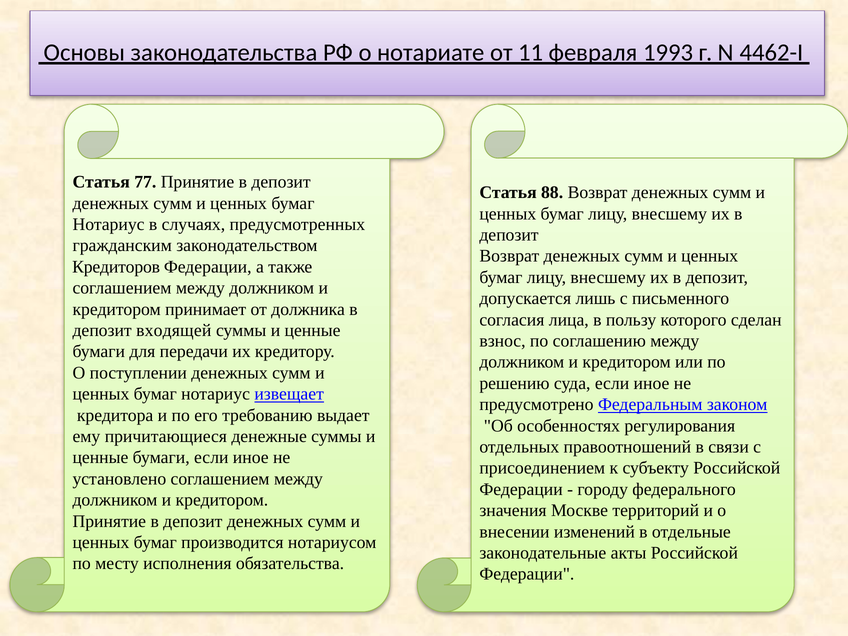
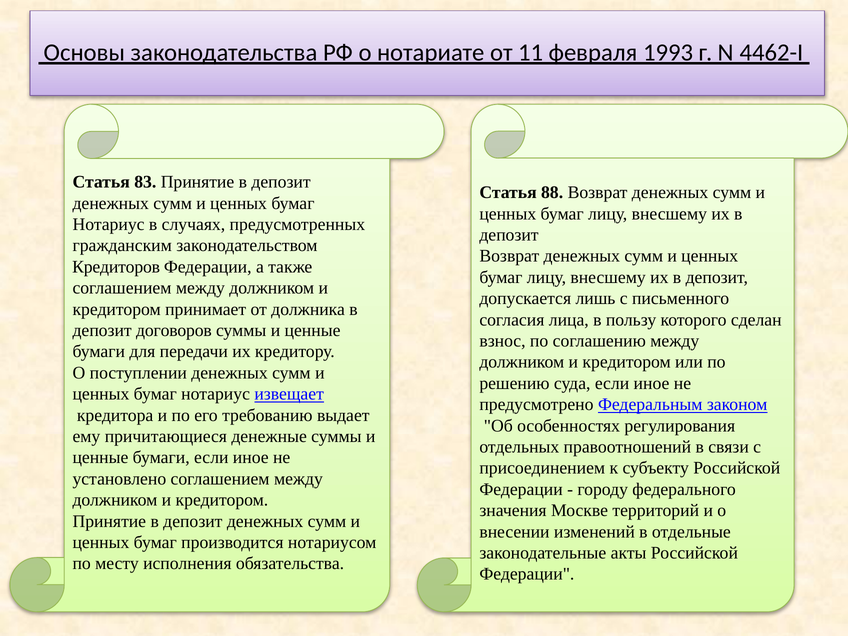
77: 77 -> 83 (145, 182)
входящей: входящей -> договоров (174, 330)
